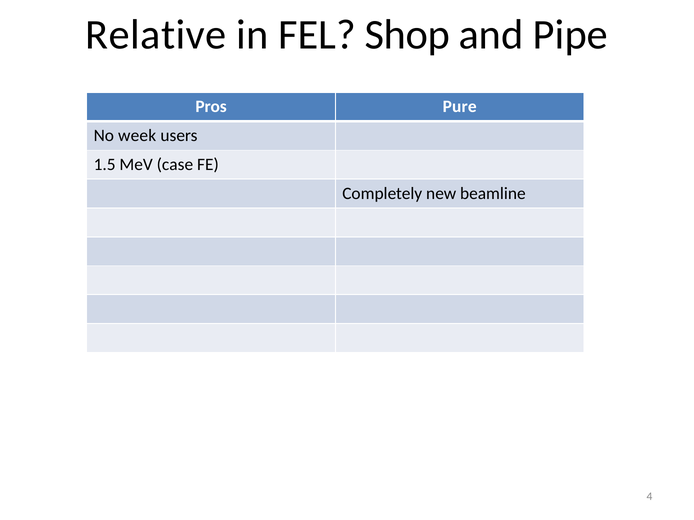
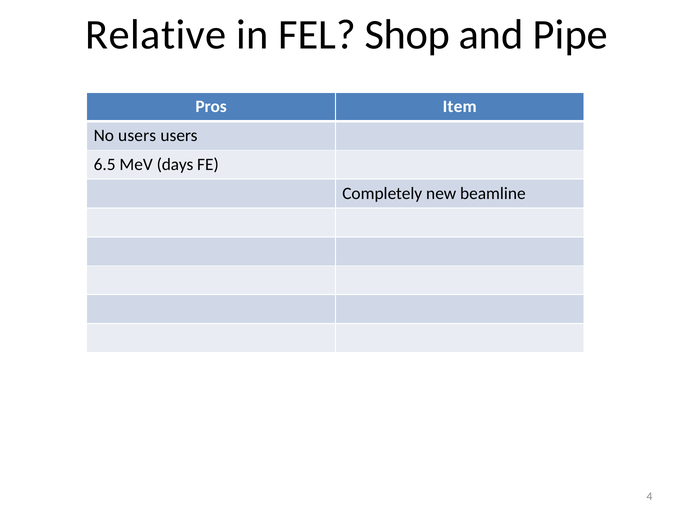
Pure: Pure -> Item (460, 107)
No week: week -> users (137, 136)
1.5: 1.5 -> 6.5 (105, 165)
case: case -> days (175, 165)
